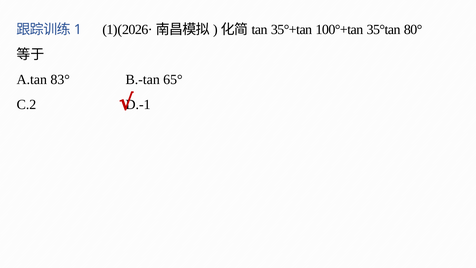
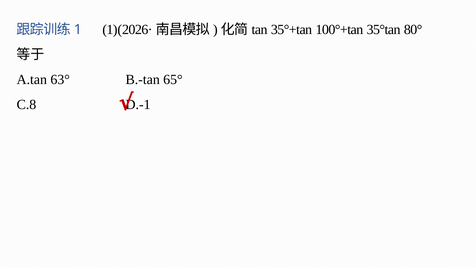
83°: 83° -> 63° (60, 80)
C.2: C.2 -> C.8 (26, 105)
